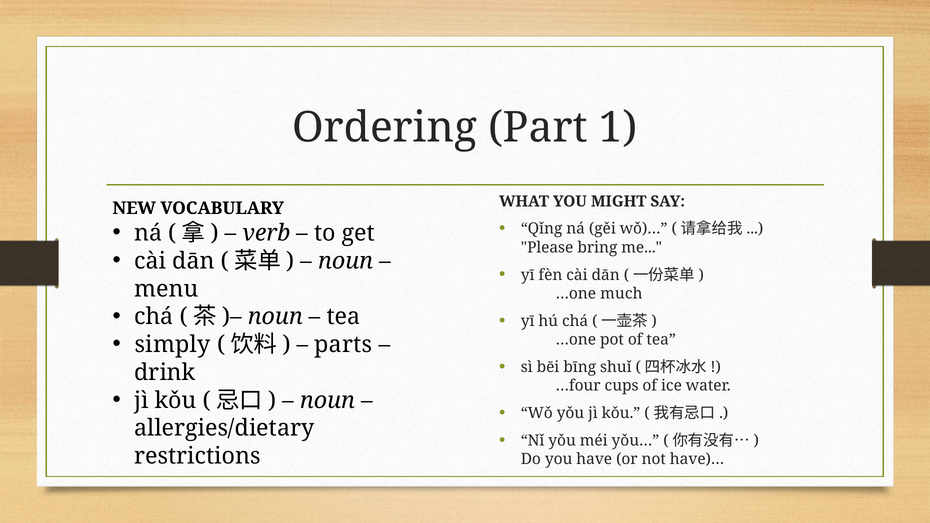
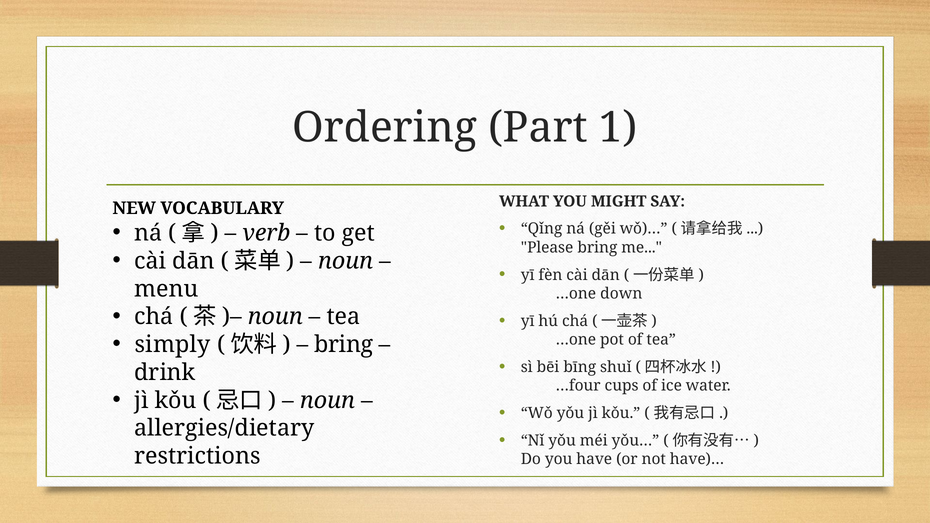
much: much -> down (621, 294)
parts: parts -> bring (344, 345)
